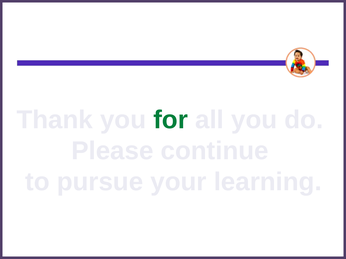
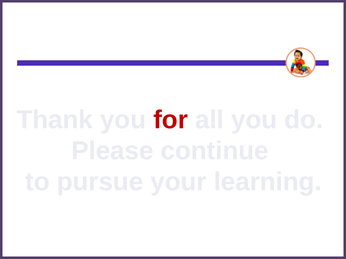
for colour: green -> red (171, 120)
